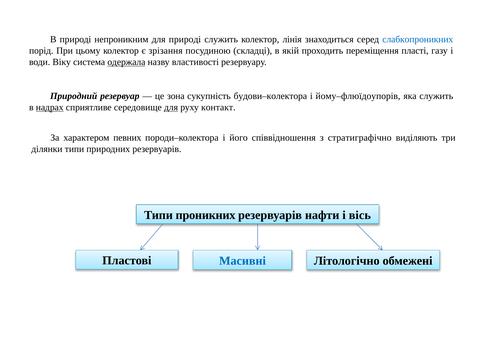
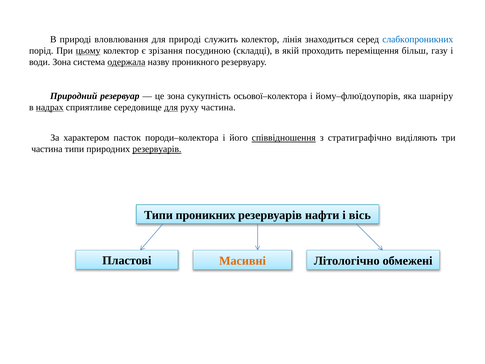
непроникним: непроникним -> вловлювання (121, 39)
цьому underline: none -> present (88, 51)
пласті: пласті -> більш (415, 51)
води Віку: Віку -> Зона (62, 62)
властивості: властивості -> проникного (195, 62)
будови–колектора: будови–колектора -> осьової–колектора (270, 96)
яка служить: служить -> шарніру (436, 96)
руху контакт: контакт -> частина (218, 107)
певних: певних -> пасток (127, 138)
співвідношення underline: none -> present (284, 138)
ділянки: ділянки -> частина (47, 149)
резервуарів underline: none -> present (157, 149)
Масивні colour: blue -> orange (242, 261)
